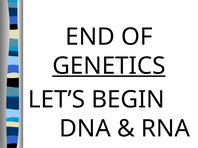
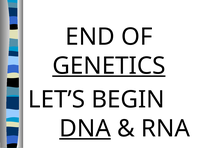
DNA underline: none -> present (85, 129)
